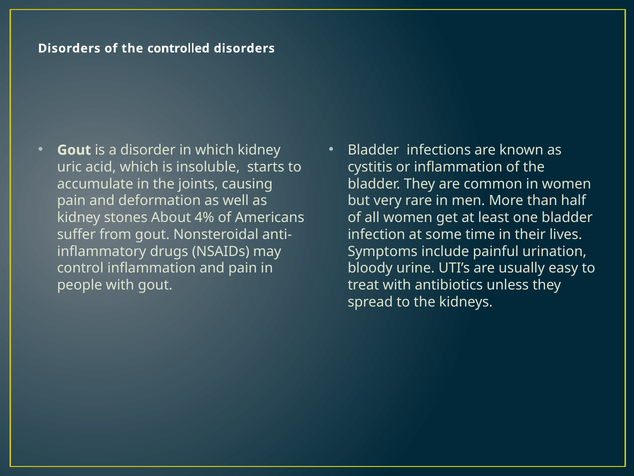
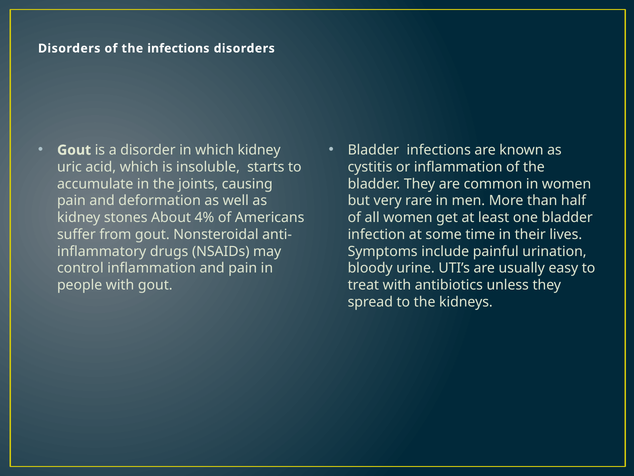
the controlled: controlled -> infections (178, 48)
